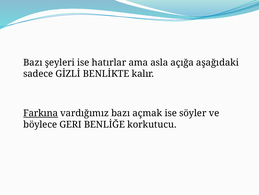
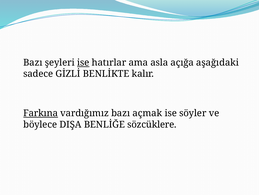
ise underline: none -> present (83, 62)
GERI: GERI -> DIŞA (71, 124)
korkutucu: korkutucu -> sözcüklere (152, 124)
